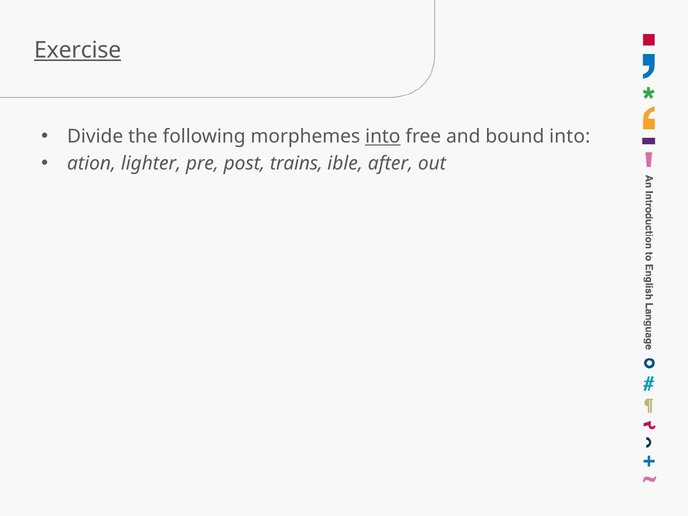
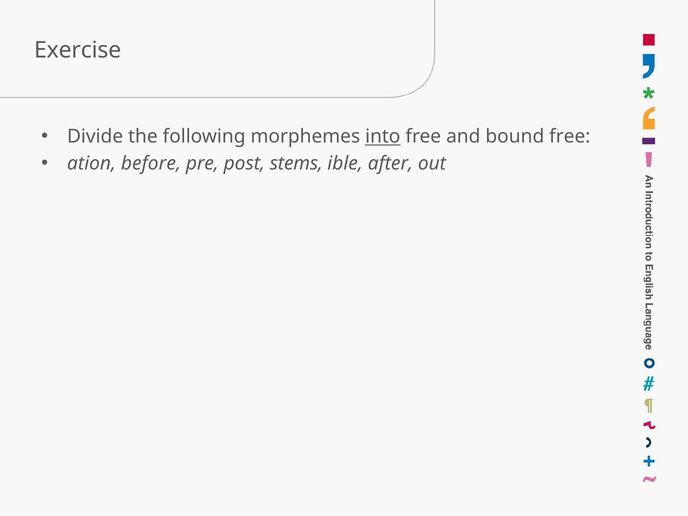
Exercise underline: present -> none (78, 50)
bound into: into -> free (570, 137)
lighter: lighter -> before (151, 163)
trains: trains -> stems (296, 163)
